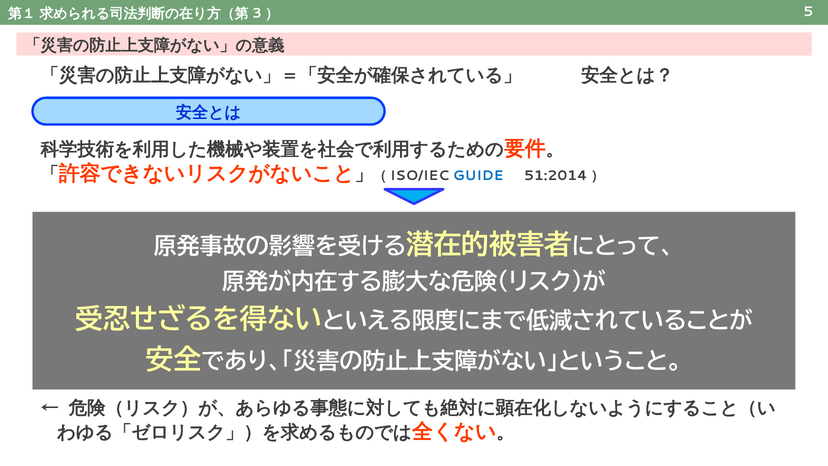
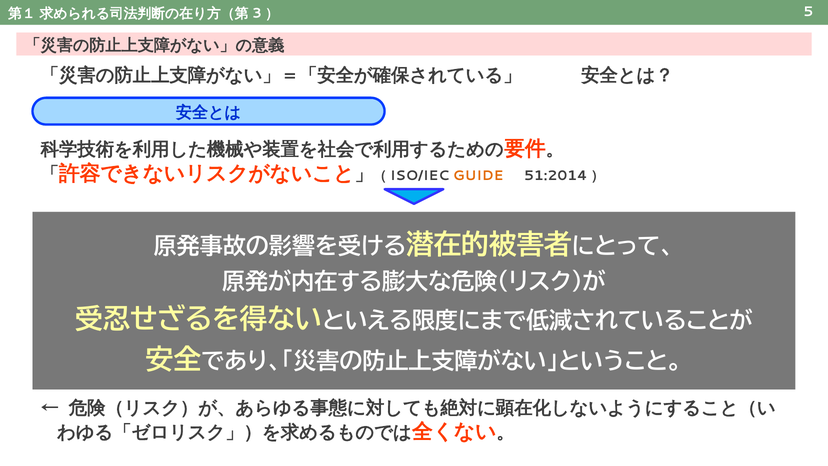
GUIDE colour: blue -> orange (478, 175)
